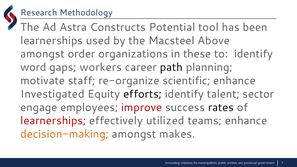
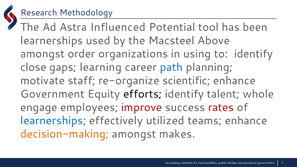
Constructs: Constructs -> Influenced (118, 27)
these: these -> using (197, 54)
word: word -> close (33, 67)
workers: workers -> learning (101, 67)
path colour: black -> blue (171, 67)
Investigated: Investigated -> Government (52, 94)
sector: sector -> whole (258, 94)
rates colour: black -> red (221, 107)
learnerships colour: red -> blue (53, 121)
